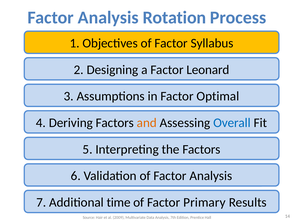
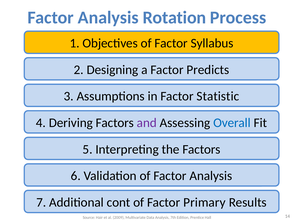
Leonard: Leonard -> Predicts (208, 70)
Optimal: Optimal -> Statistic (218, 96)
and colour: orange -> purple (147, 123)
time: time -> cont (119, 202)
